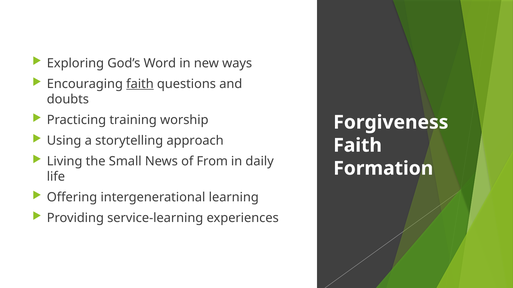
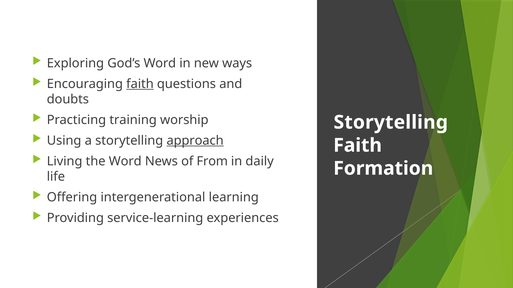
Forgiveness: Forgiveness -> Storytelling (391, 123)
approach underline: none -> present (195, 141)
the Small: Small -> Word (125, 162)
